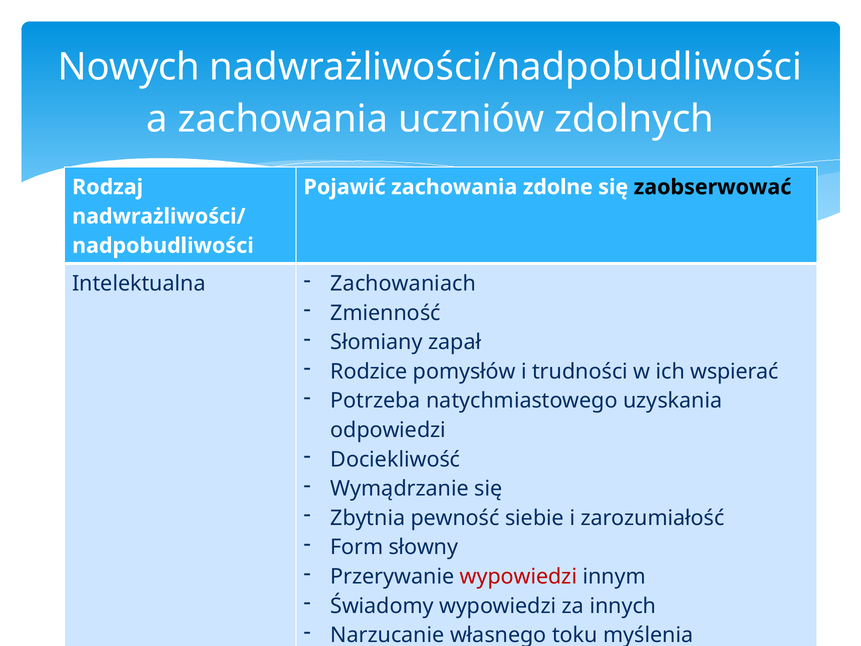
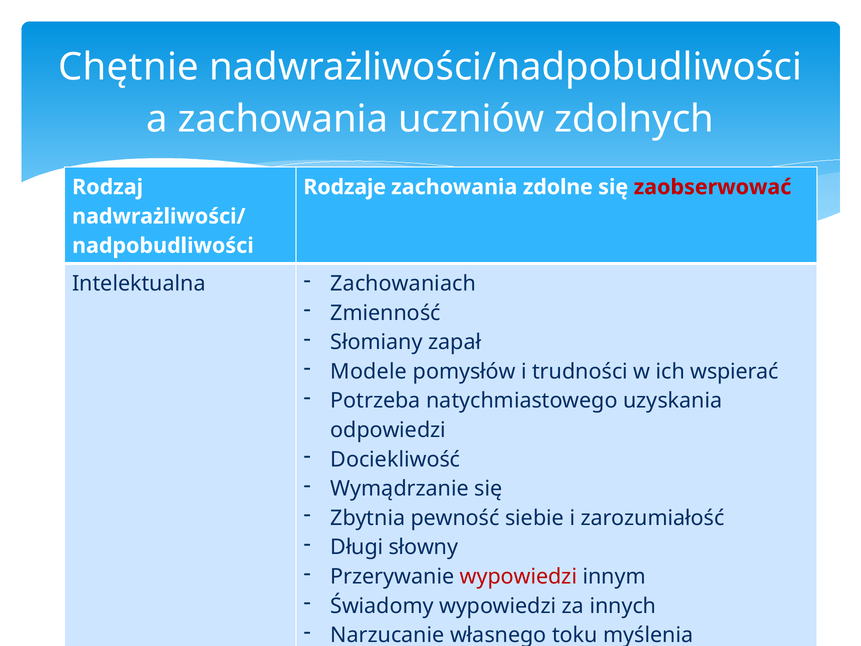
Nowych: Nowych -> Chętnie (129, 67)
Pojawić: Pojawić -> Rodzaje (345, 187)
zaobserwować colour: black -> red (712, 187)
Rodzice: Rodzice -> Modele (369, 371)
Form: Form -> Długi (357, 547)
